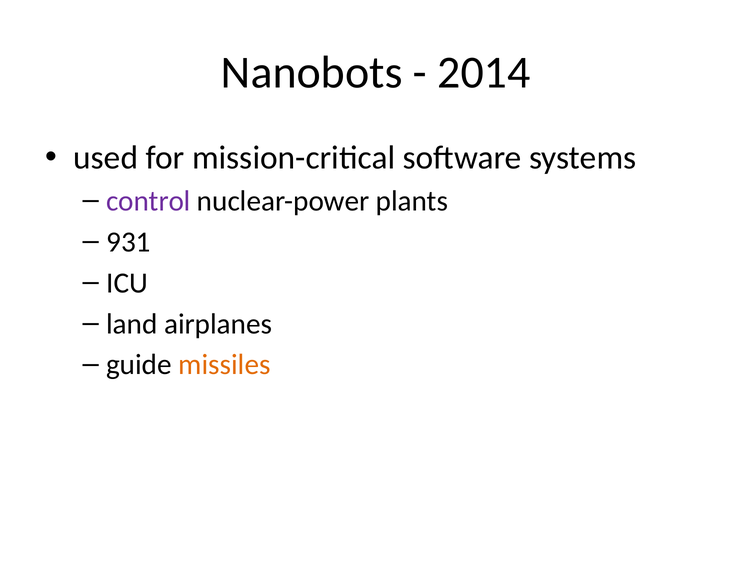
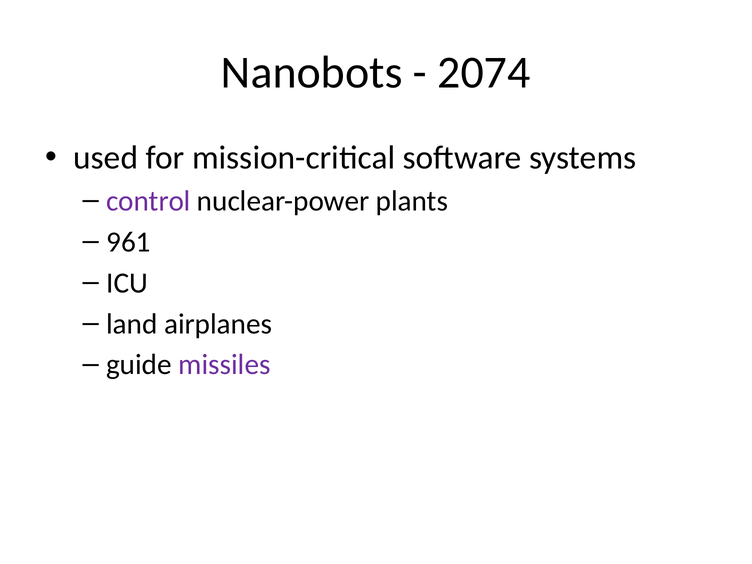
2014: 2014 -> 2074 (484, 73)
931: 931 -> 961 (128, 242)
missiles colour: orange -> purple (225, 365)
